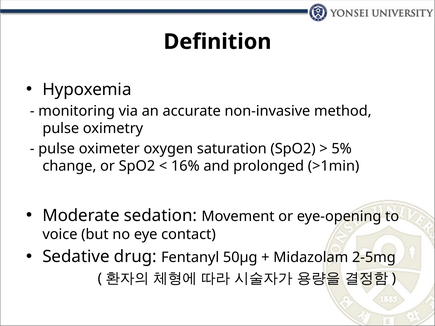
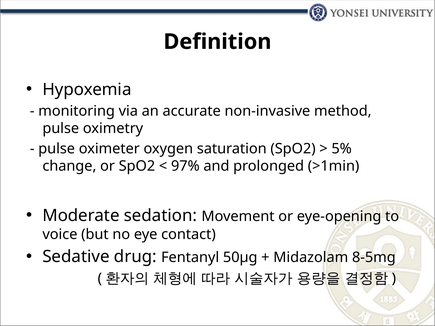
16%: 16% -> 97% (185, 166)
2-5mg: 2-5mg -> 8-5mg (374, 258)
